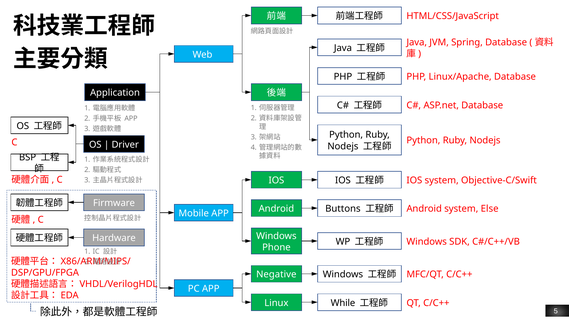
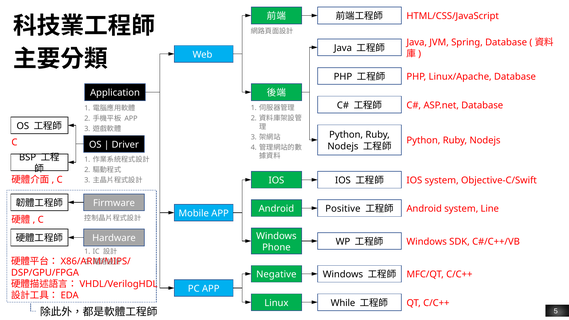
Buttons: Buttons -> Positive (343, 209)
Else: Else -> Line (490, 209)
